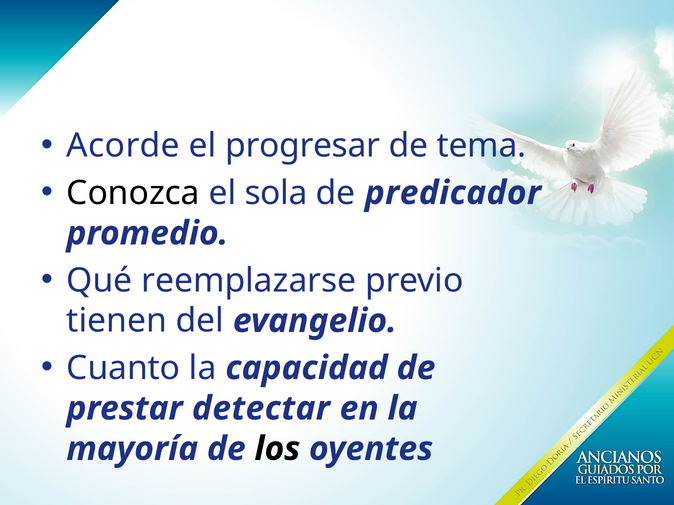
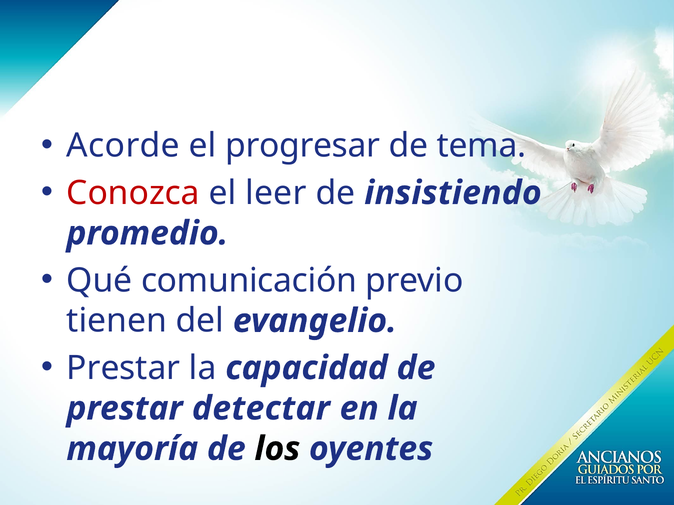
Conozca colour: black -> red (133, 193)
sola: sola -> leer (276, 193)
predicador: predicador -> insistiendo (453, 193)
reemplazarse: reemplazarse -> comunicación (249, 281)
Cuanto: Cuanto -> Prestar (123, 368)
